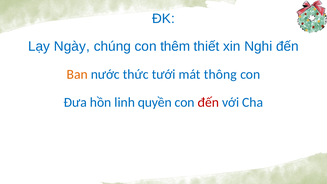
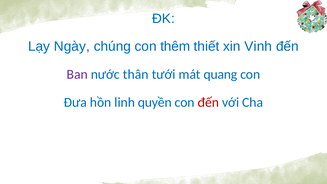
Nghi: Nghi -> Vinh (258, 46)
Ban colour: orange -> purple (77, 74)
thức: thức -> thân (136, 74)
thông: thông -> quang (220, 74)
